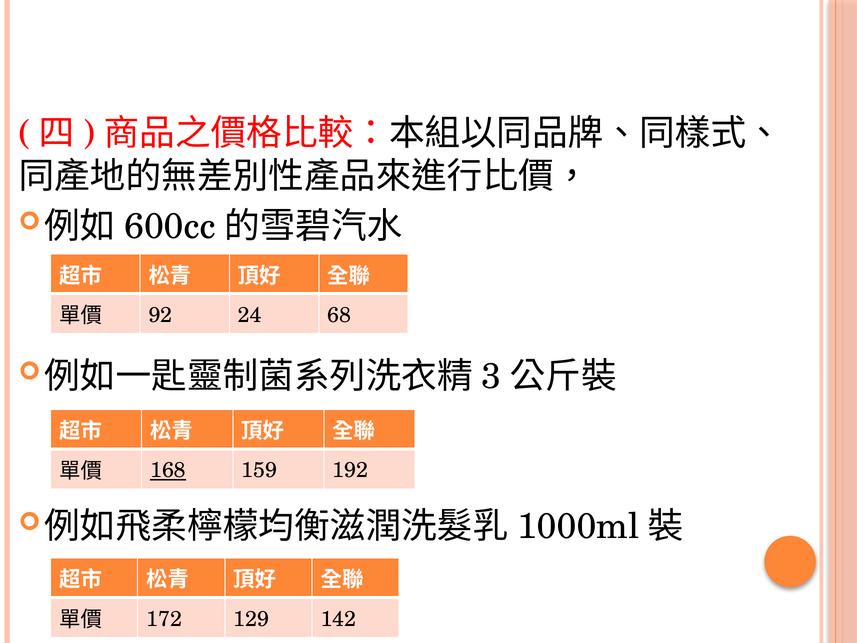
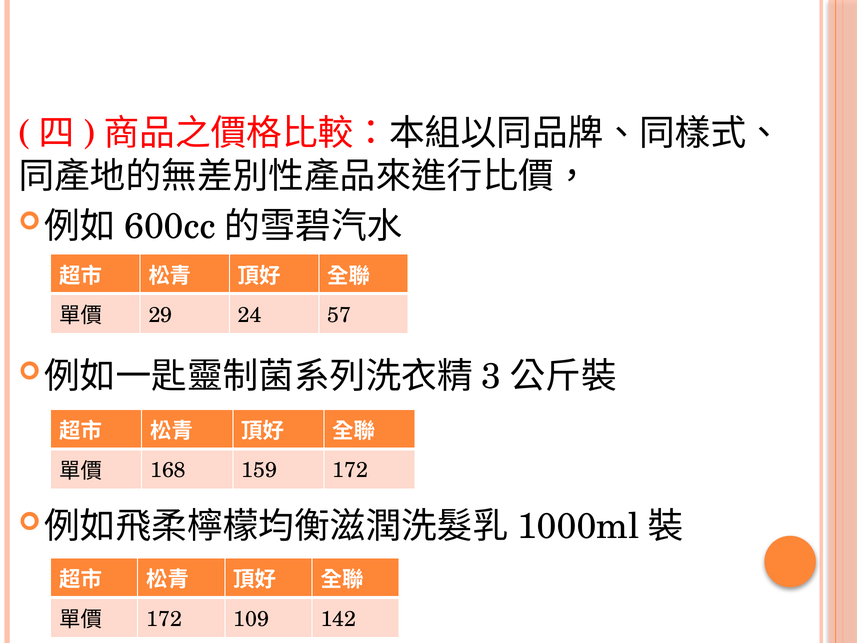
92: 92 -> 29 (160, 315)
68: 68 -> 57 (339, 315)
168 underline: present -> none (168, 470)
159 192: 192 -> 172 (350, 470)
129: 129 -> 109 (251, 619)
